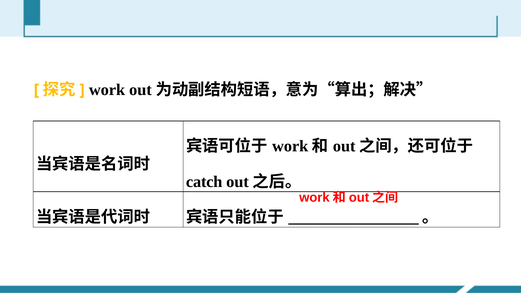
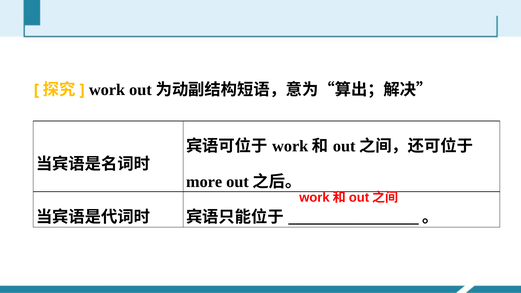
catch: catch -> more (204, 182)
